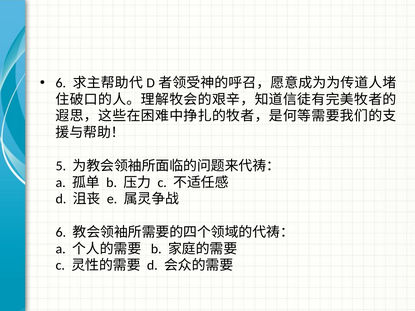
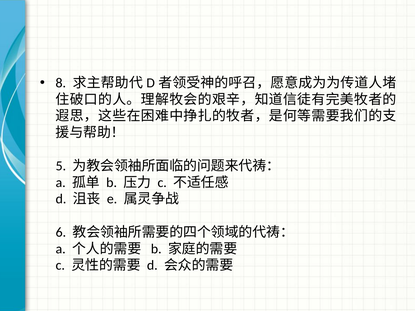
6: 6 -> 8 (61, 83)
